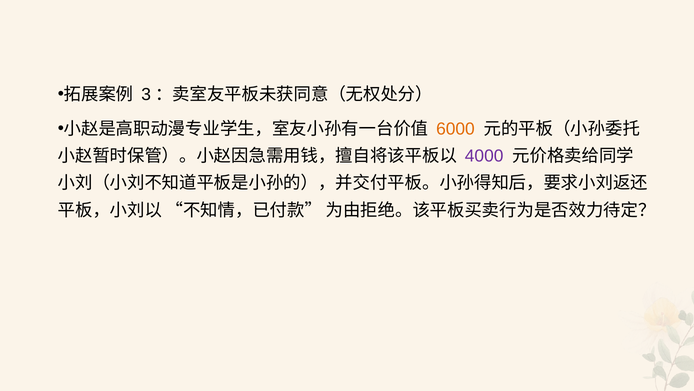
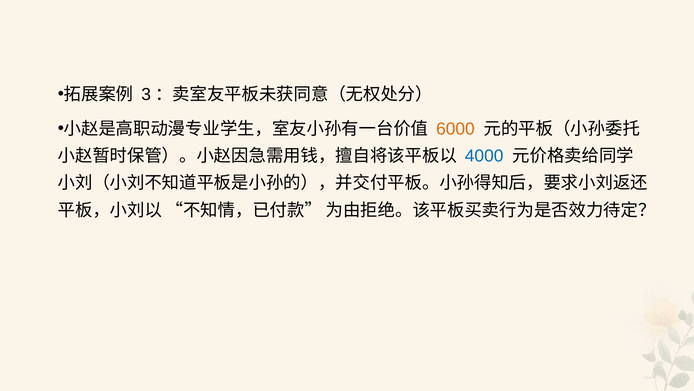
4000 colour: purple -> blue (484, 156)
